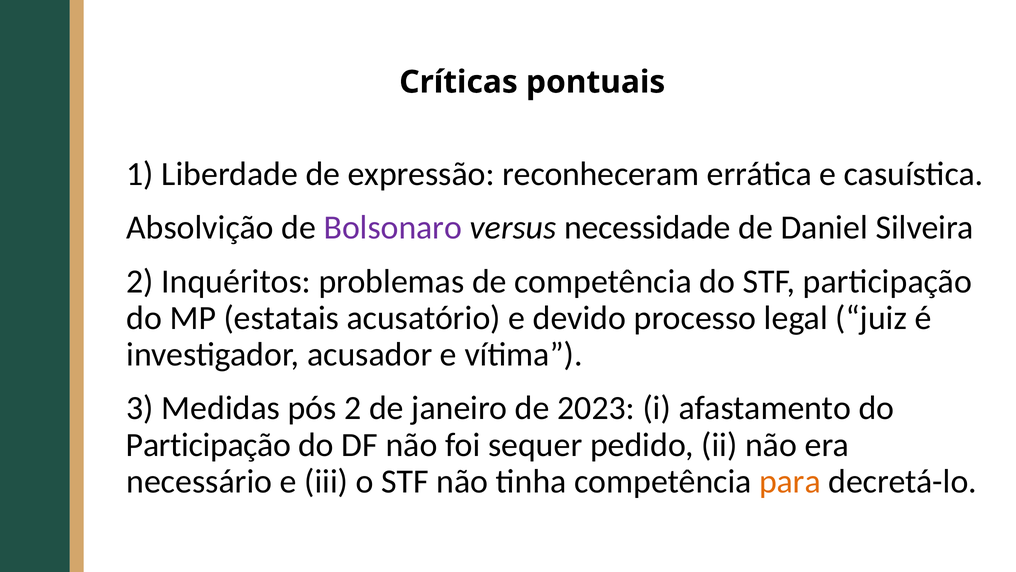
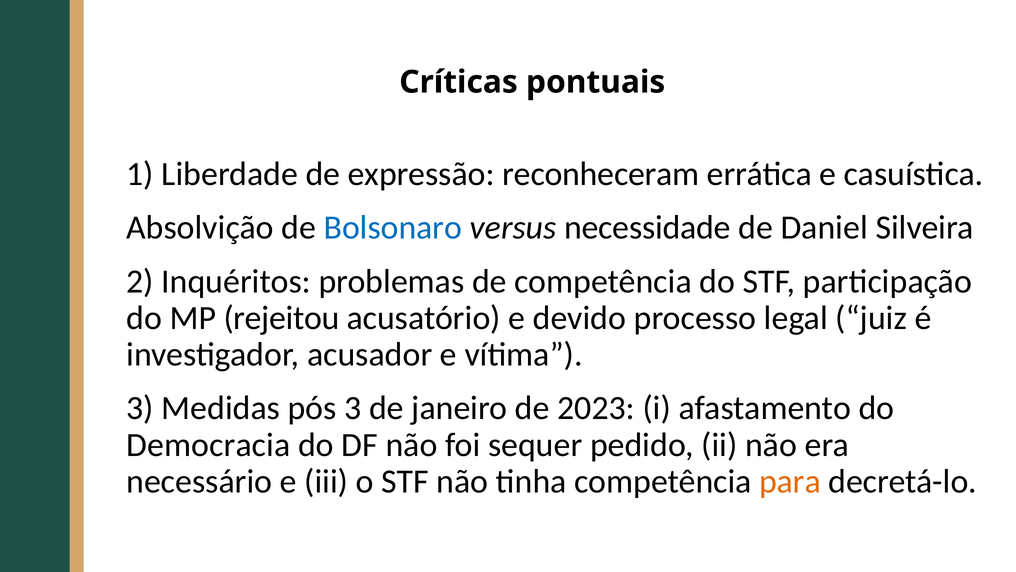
Bolsonaro colour: purple -> blue (393, 228)
estatais: estatais -> rejeitou (281, 318)
pós 2: 2 -> 3 (353, 408)
Participação: Participação -> Democracia (208, 444)
